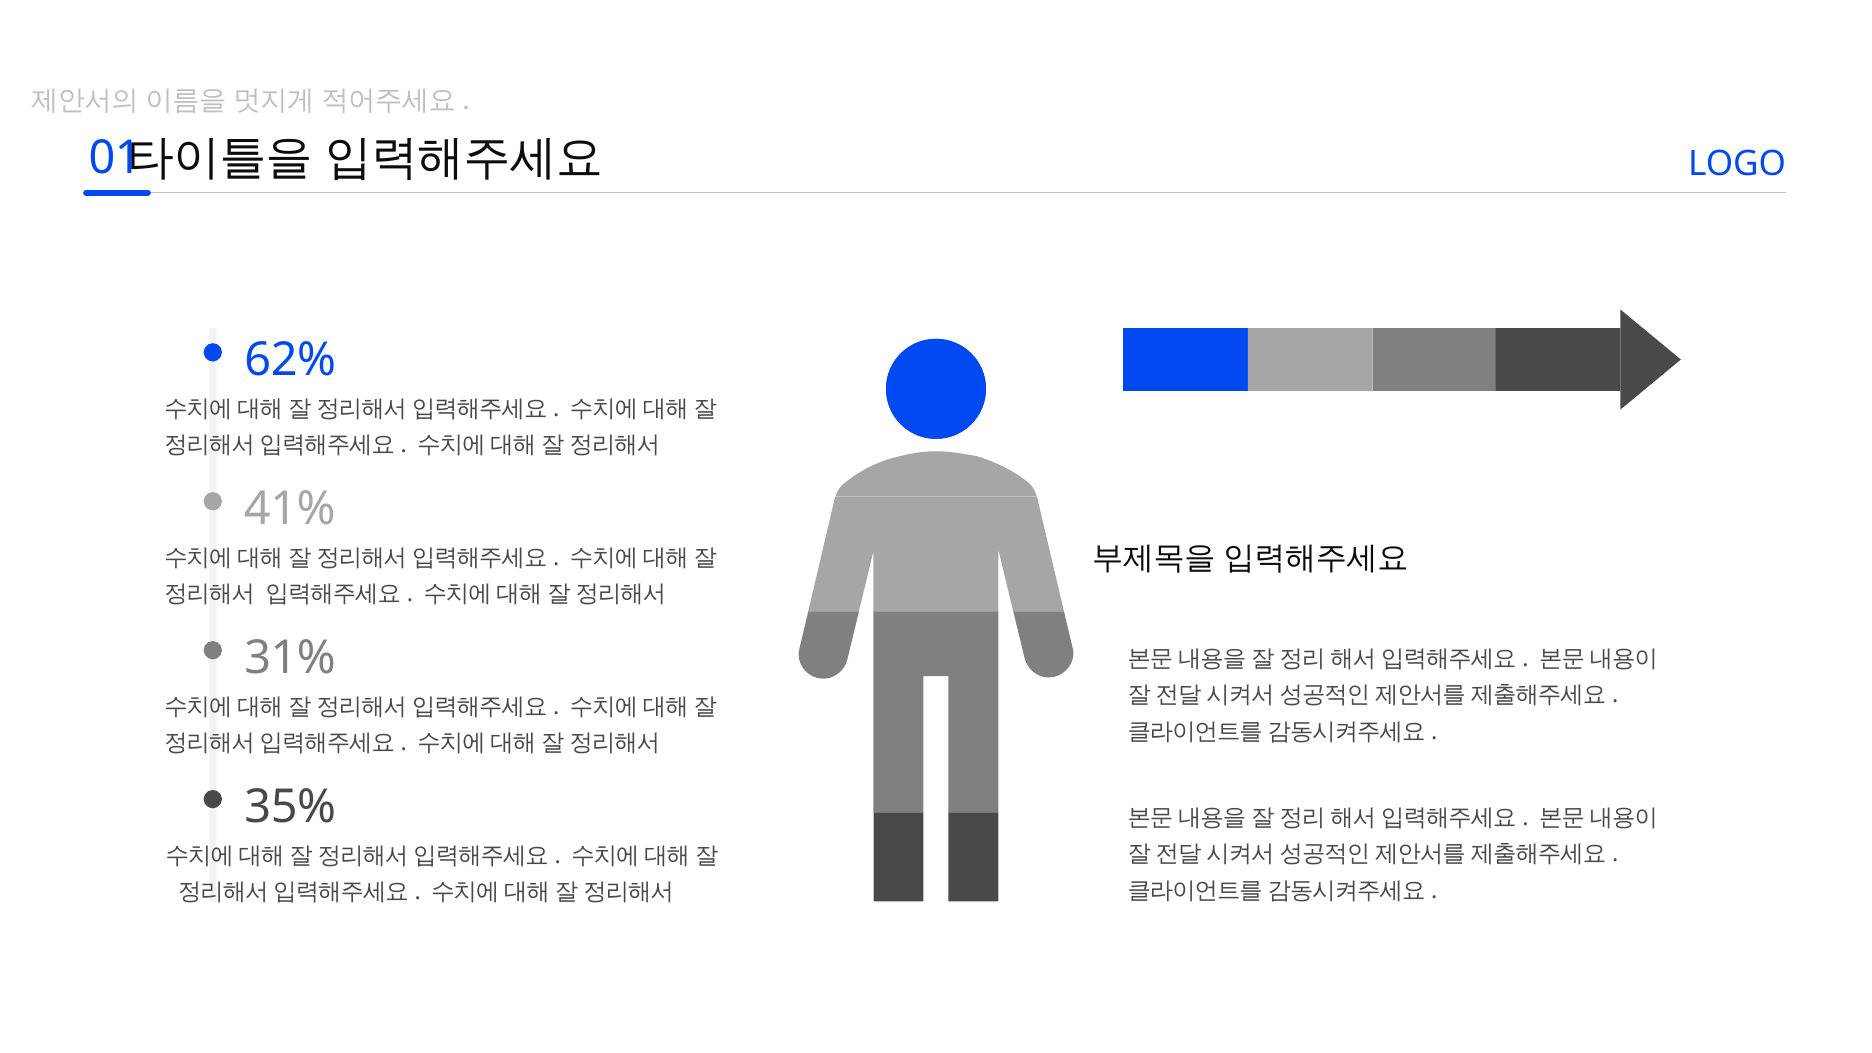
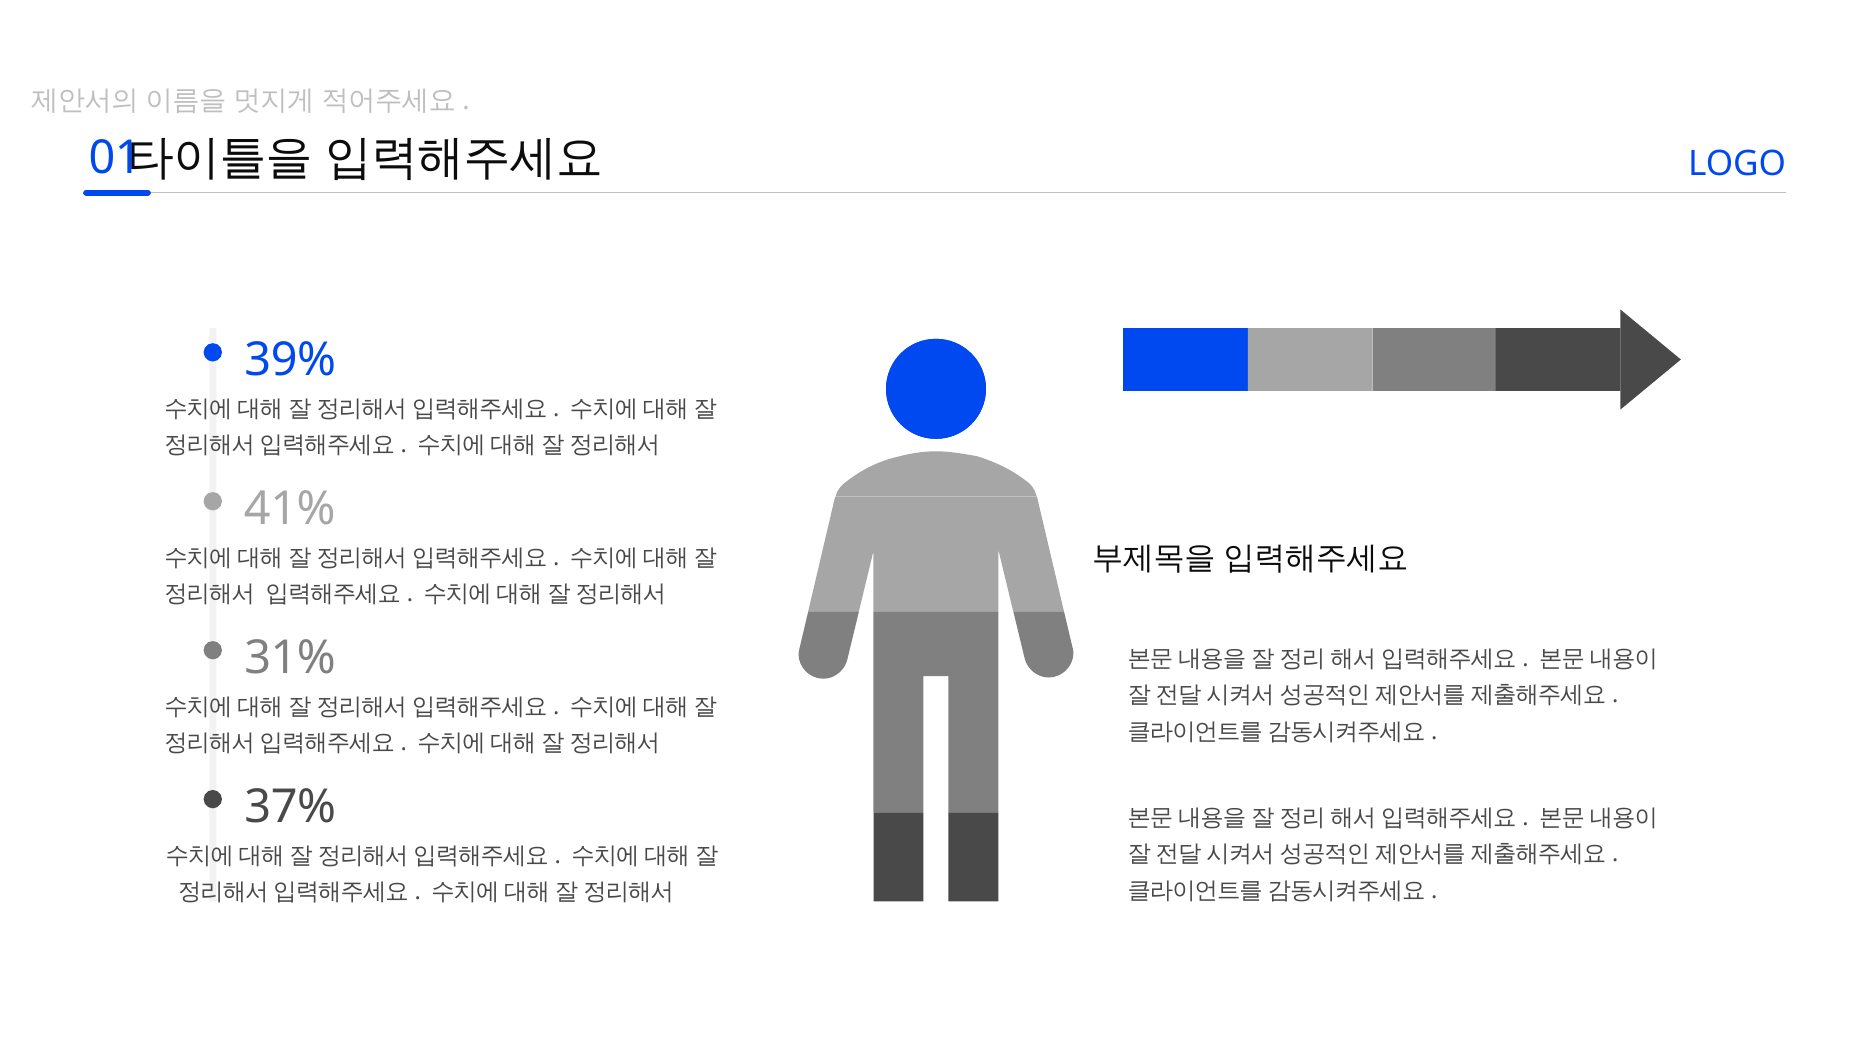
62%: 62% -> 39% (290, 360)
35%: 35% -> 37% (290, 807)
